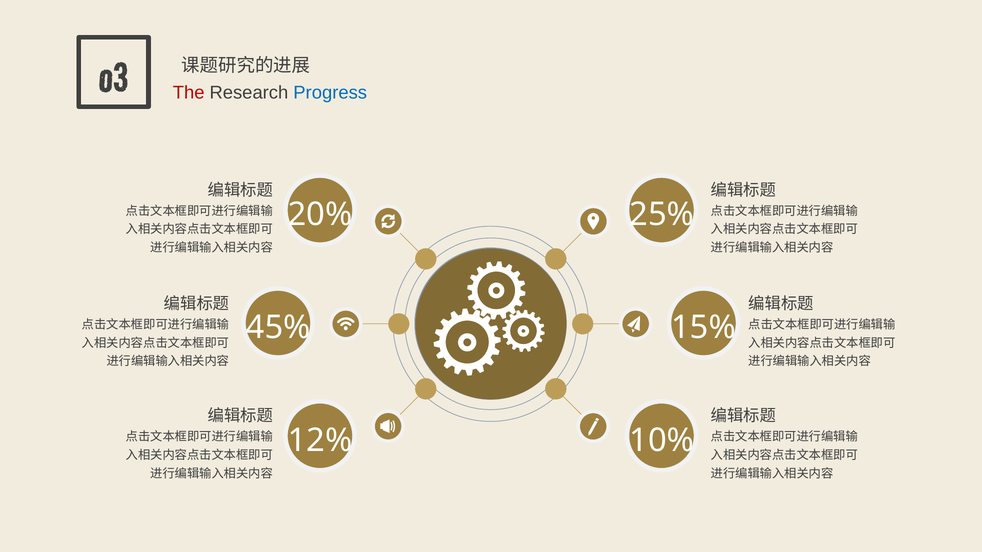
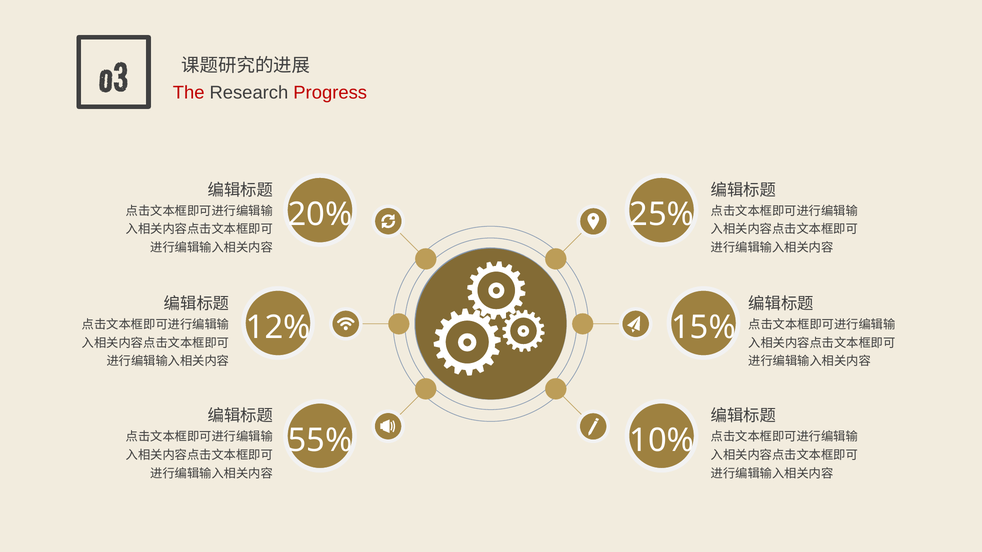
Progress colour: blue -> red (330, 93)
45%: 45% -> 12% (278, 328)
12%: 12% -> 55% (320, 441)
